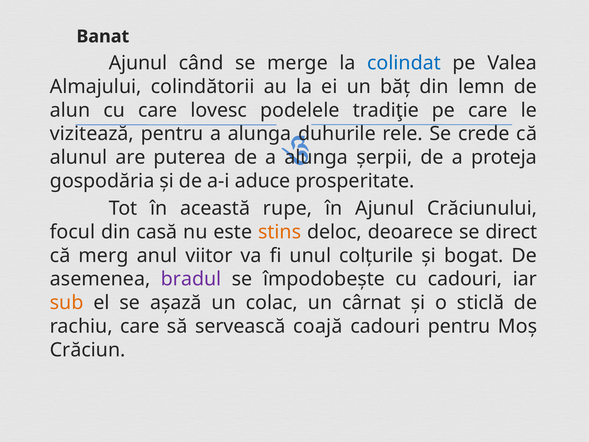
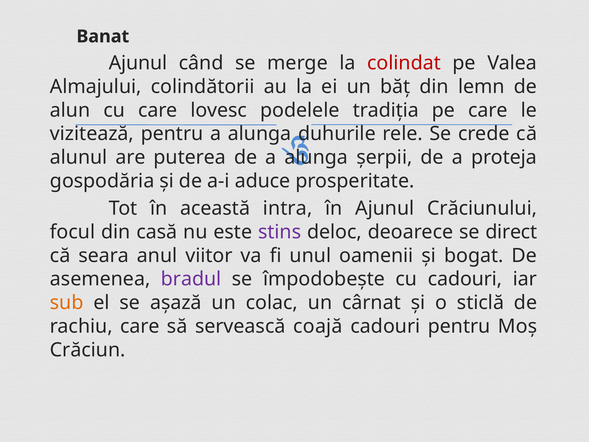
colindat colour: blue -> red (404, 63)
tradiţie: tradiţie -> tradiția (386, 110)
rupe: rupe -> intra (288, 208)
stins colour: orange -> purple (280, 232)
merg: merg -> seara (104, 255)
colțurile: colțurile -> oamenii (376, 255)
